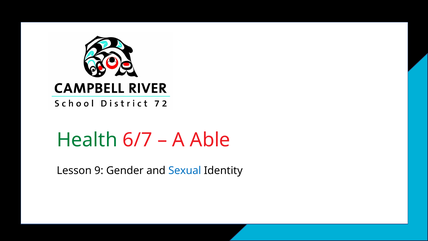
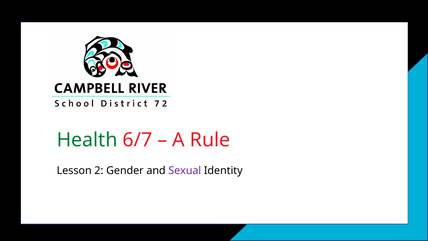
Able: Able -> Rule (210, 140)
9: 9 -> 2 (99, 170)
Sexual colour: blue -> purple (185, 170)
